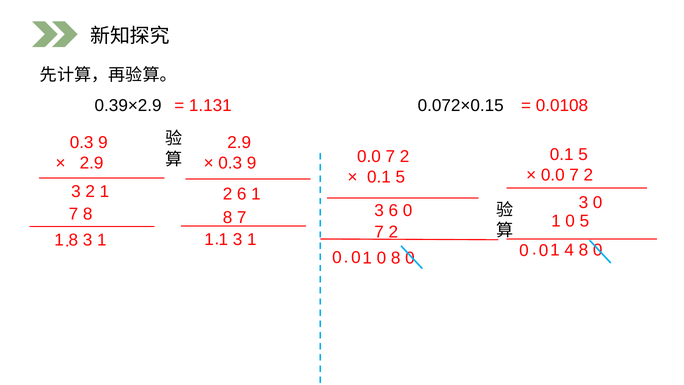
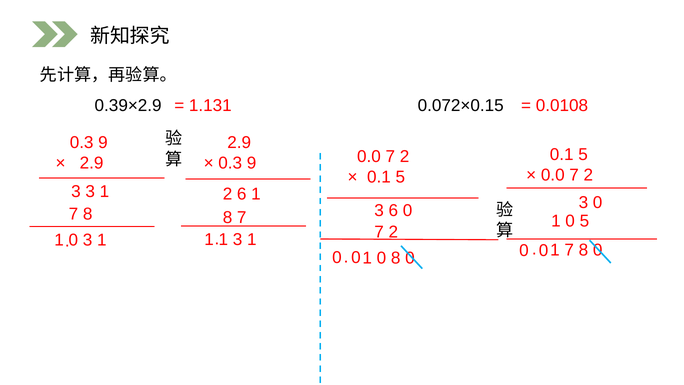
3 2: 2 -> 3 (90, 191)
8: 8 -> 0 (73, 240)
4: 4 -> 7 (569, 250)
